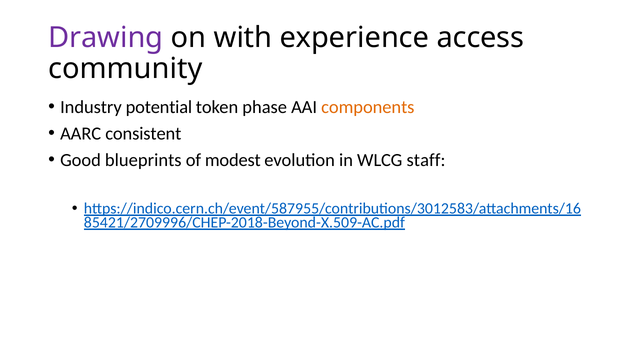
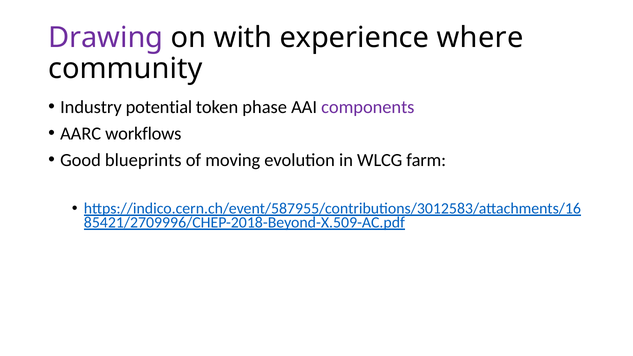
access: access -> where (480, 38)
components colour: orange -> purple (368, 107)
consistent: consistent -> workflows (143, 134)
modest: modest -> moving (233, 160)
staff: staff -> farm (426, 160)
